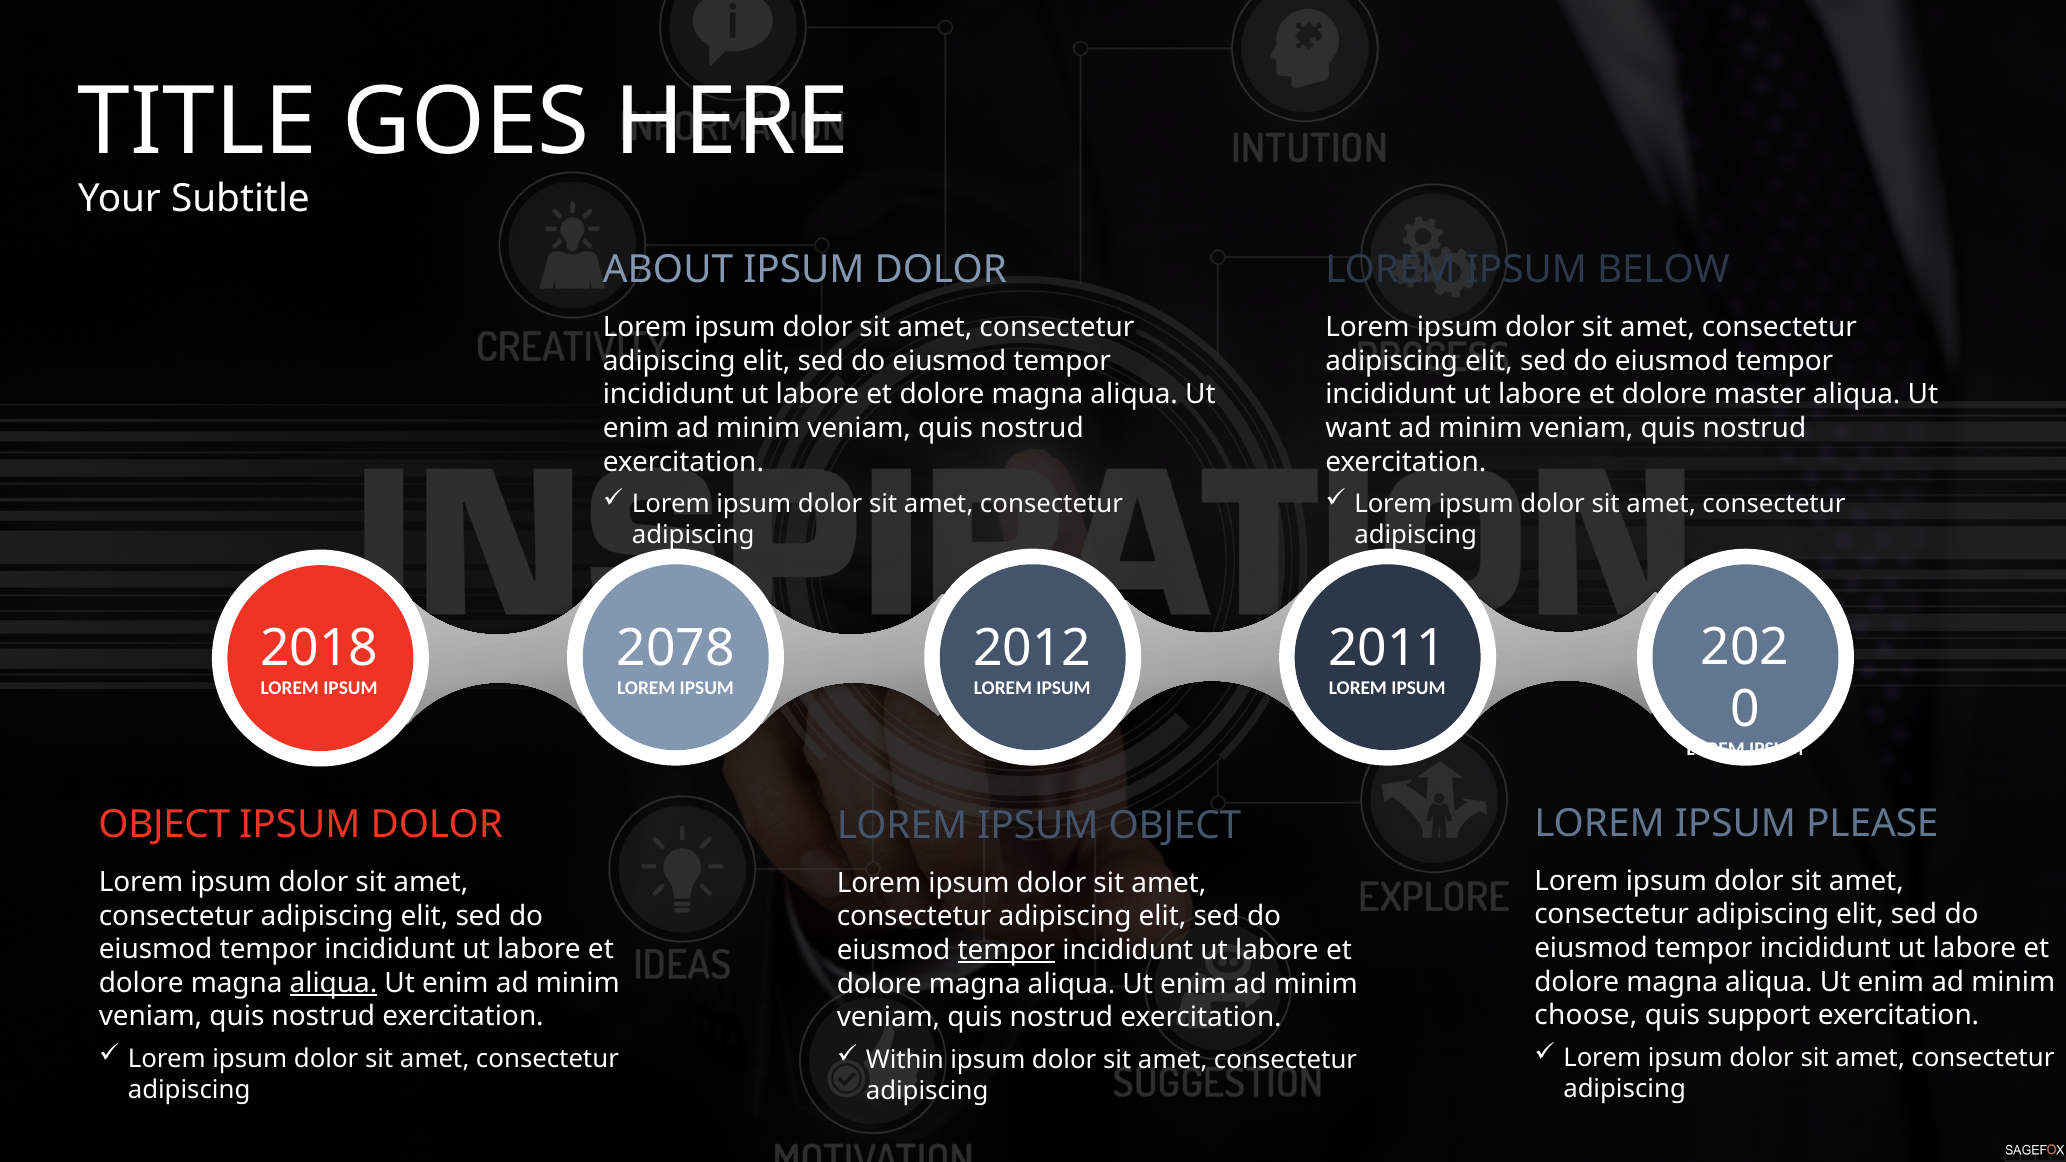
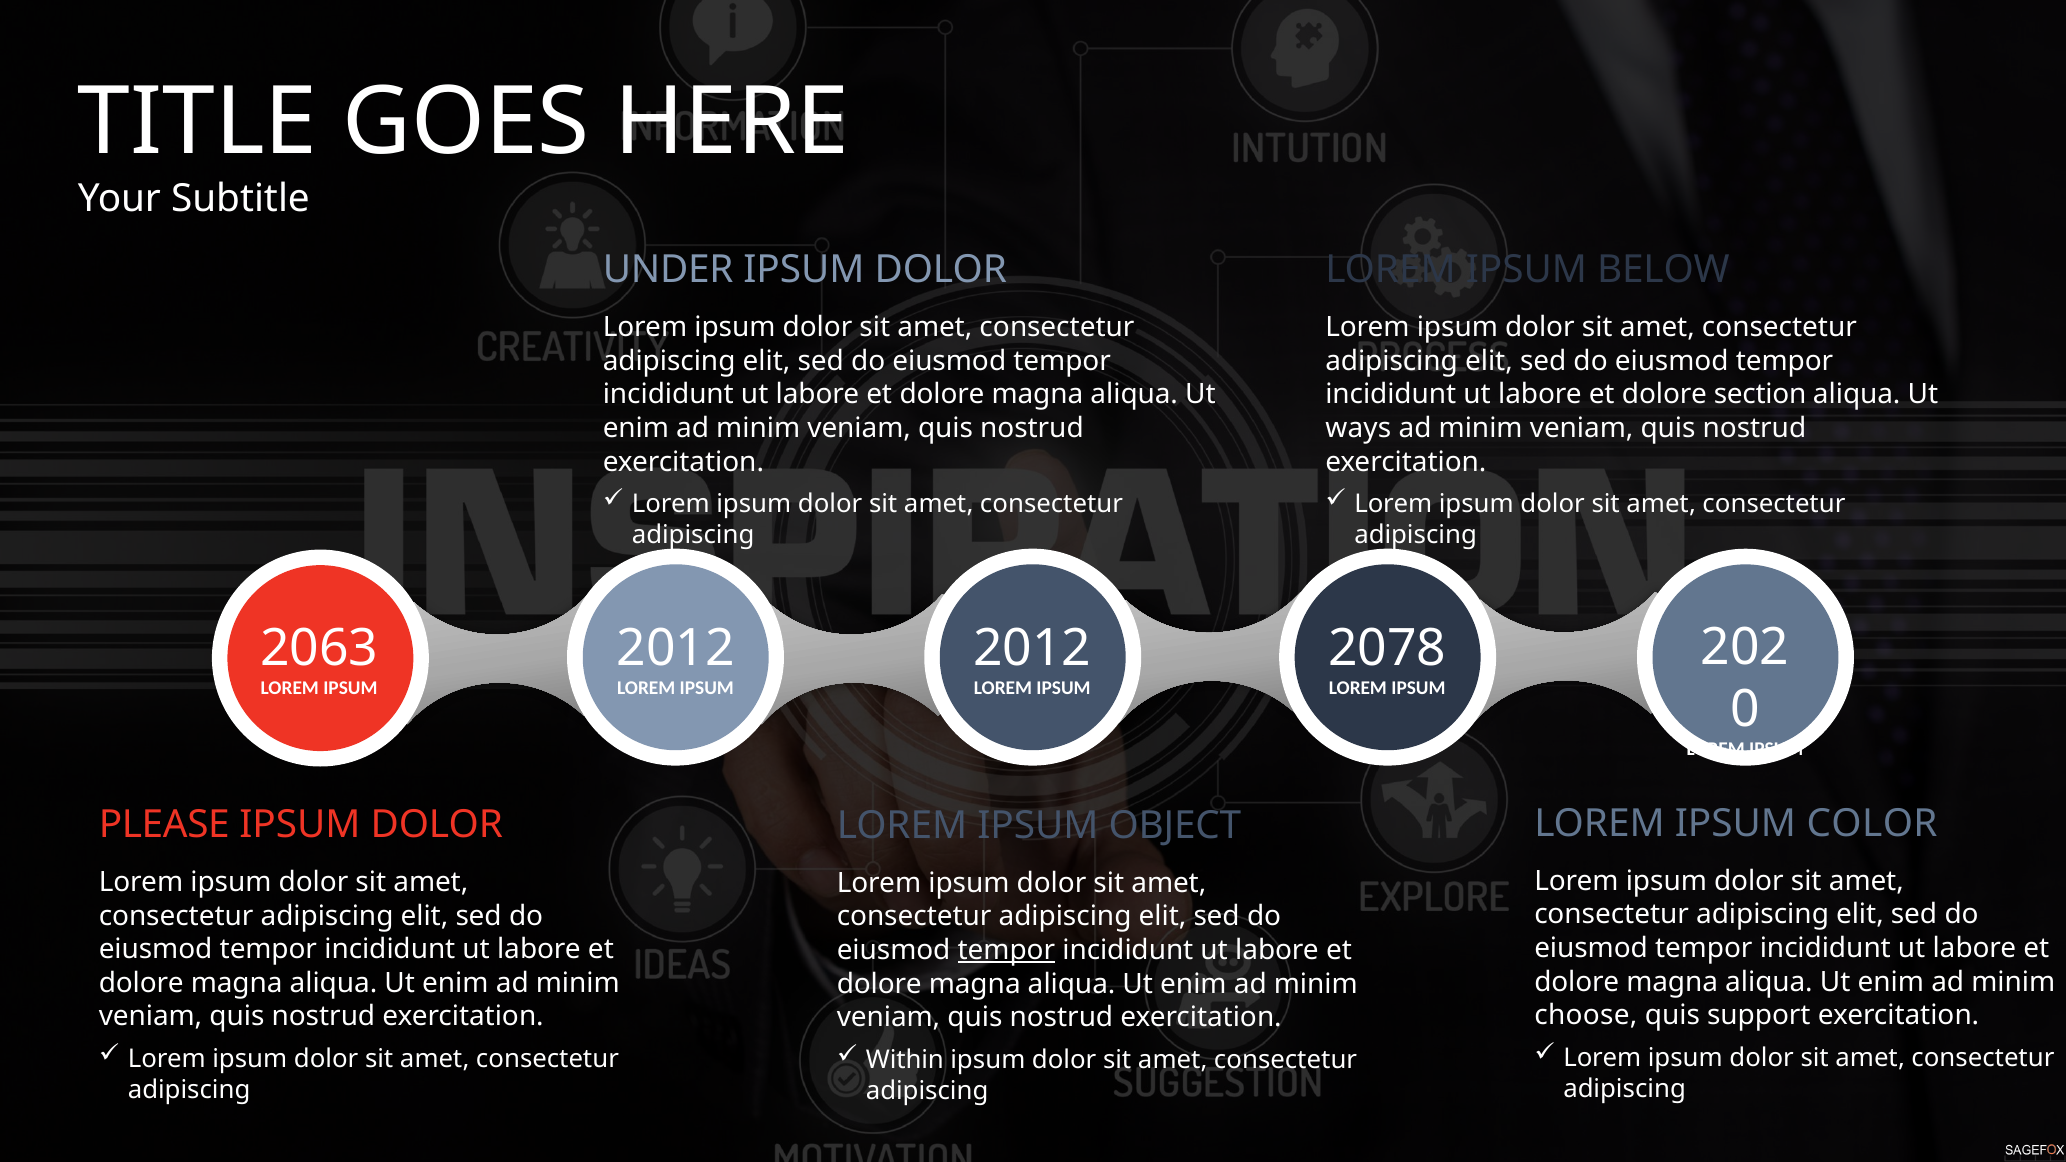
ABOUT: ABOUT -> UNDER (668, 270)
master: master -> section (1760, 395)
want: want -> ways (1358, 428)
2018: 2018 -> 2063 (319, 648)
2078: 2078 -> 2012 (676, 648)
2011: 2011 -> 2078 (1387, 648)
PLEASE: PLEASE -> COLOR (1872, 824)
OBJECT: OBJECT -> PLEASE (164, 825)
aliqua underline: present -> none (334, 983)
